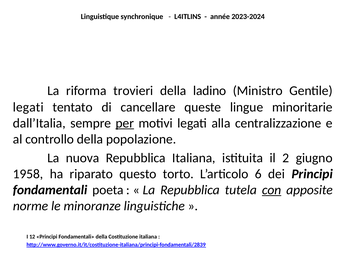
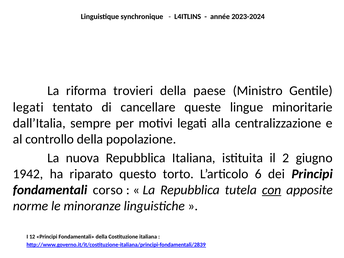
ladino: ladino -> paese (210, 91)
per underline: present -> none (125, 123)
1958: 1958 -> 1942 (28, 174)
poeta: poeta -> corso (108, 190)
